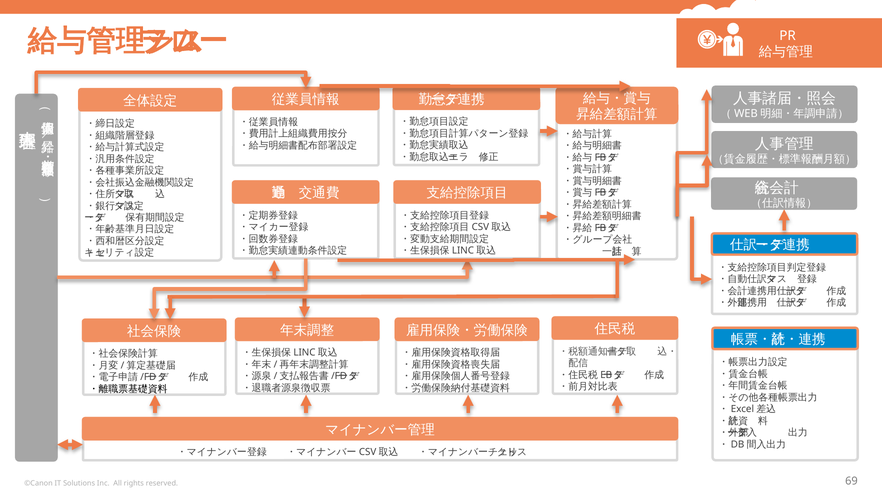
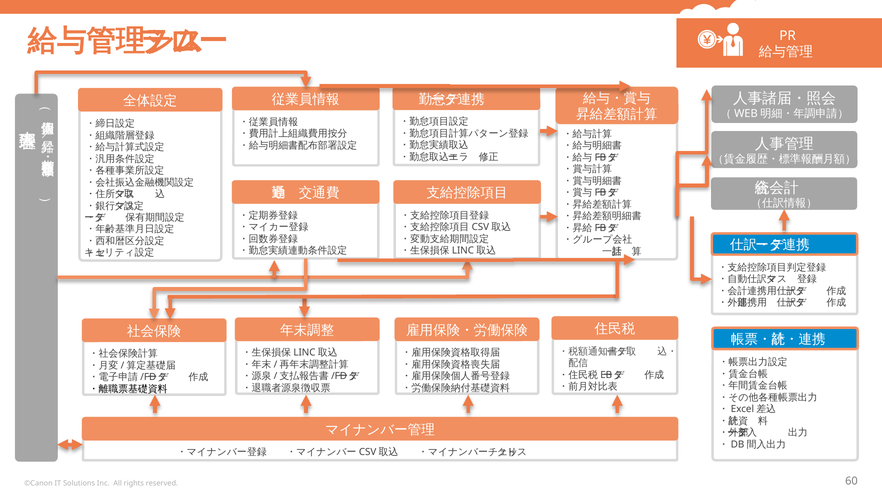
69: 69 -> 60 (851, 481)
